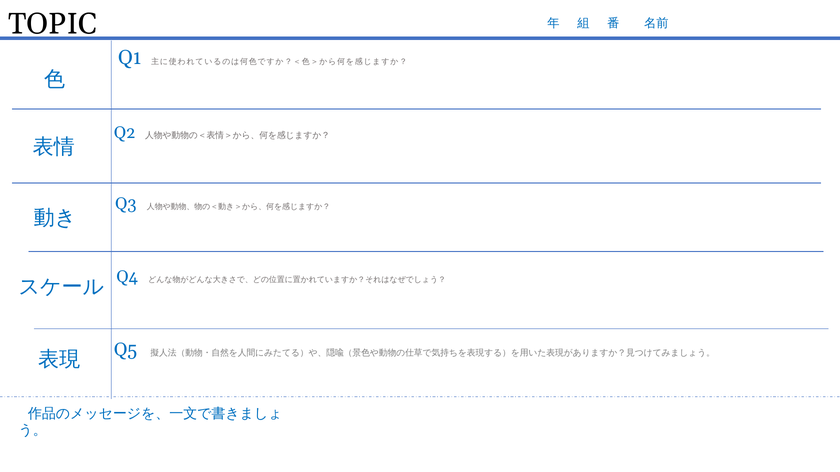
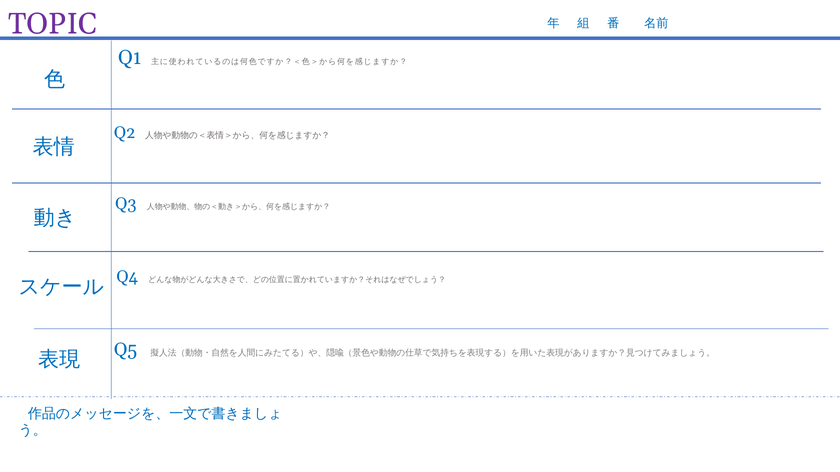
TOPIC colour: black -> purple (53, 24)
